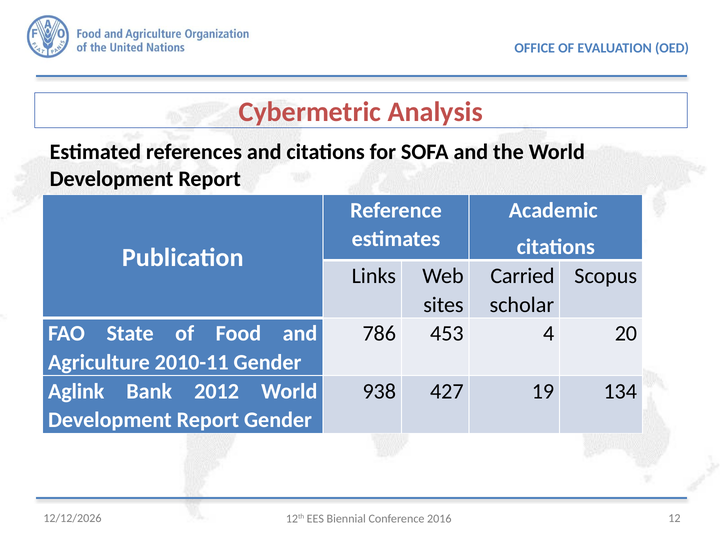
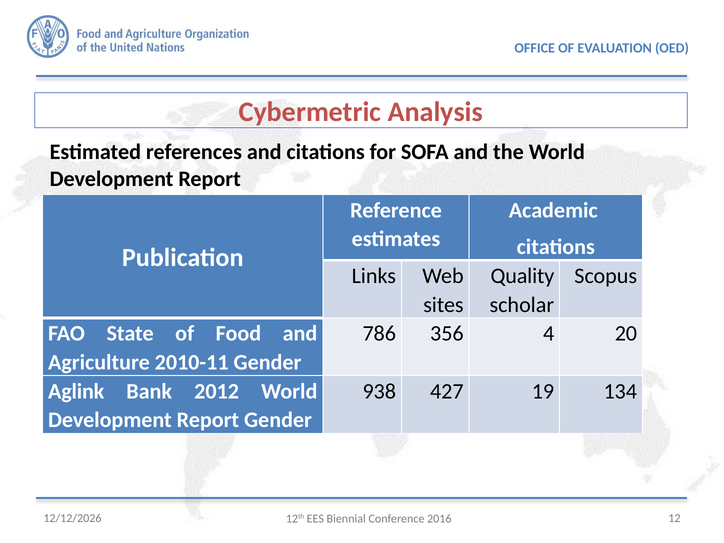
Carried: Carried -> Quality (522, 276)
453: 453 -> 356 (447, 334)
